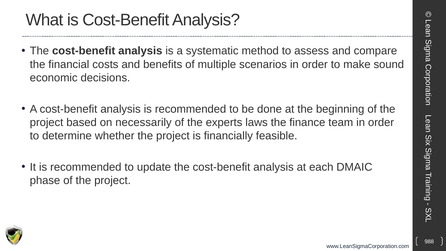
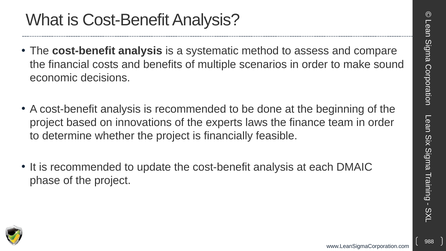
necessarily: necessarily -> innovations (144, 122)
